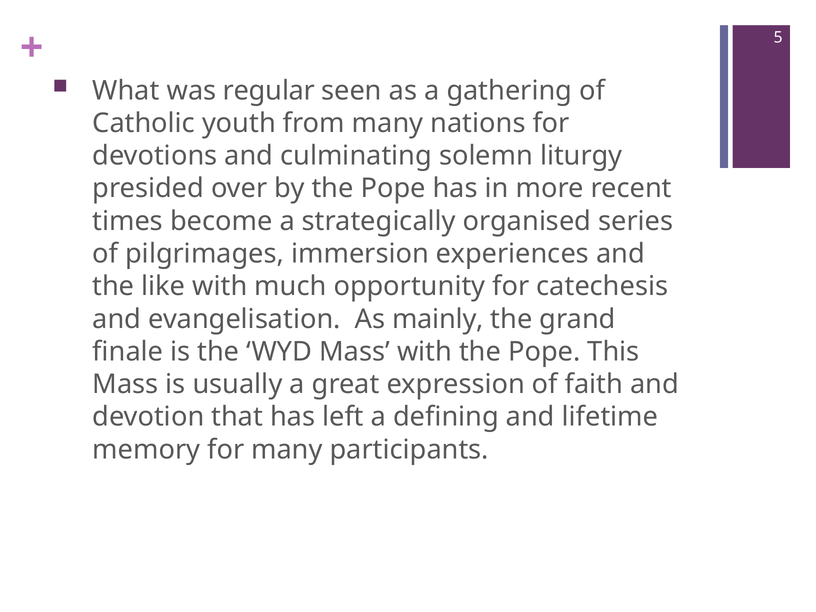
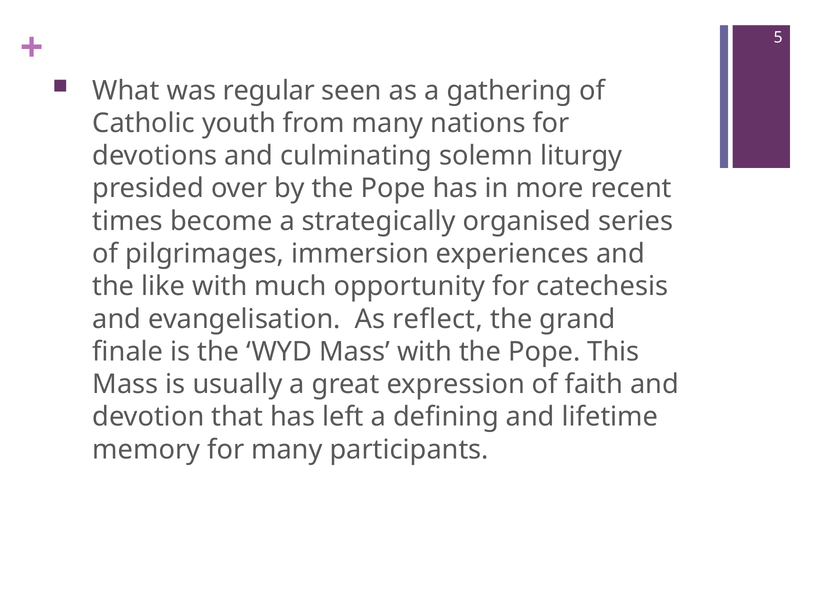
mainly: mainly -> reflect (438, 319)
